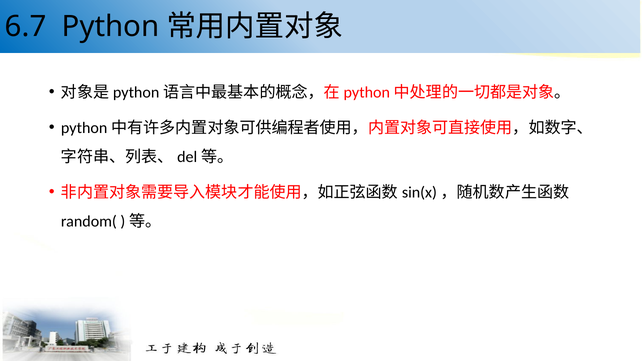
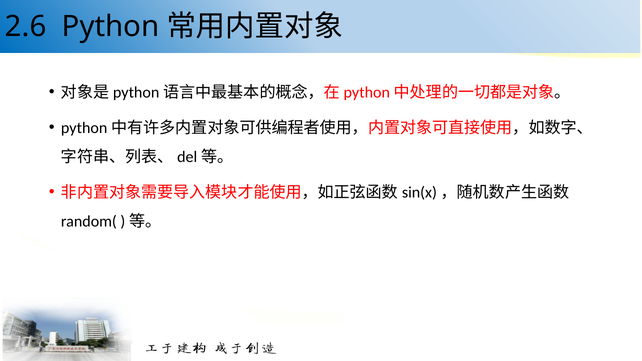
6.7: 6.7 -> 2.6 (26, 26)
